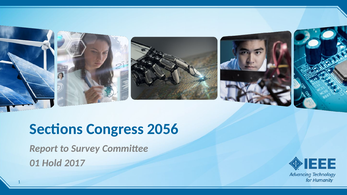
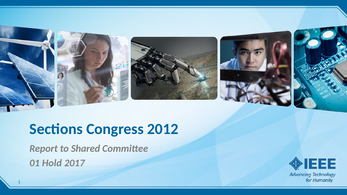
2056: 2056 -> 2012 (163, 129)
Survey: Survey -> Shared (86, 149)
